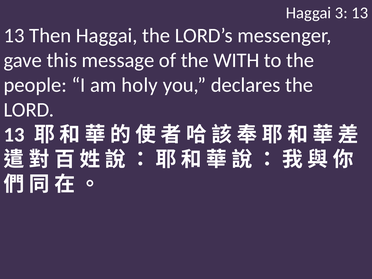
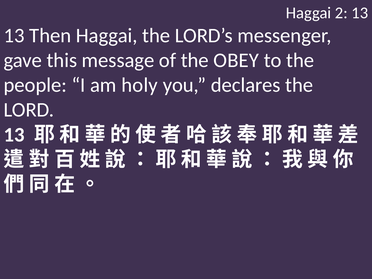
3: 3 -> 2 (341, 13)
WITH: WITH -> OBEY (236, 60)
